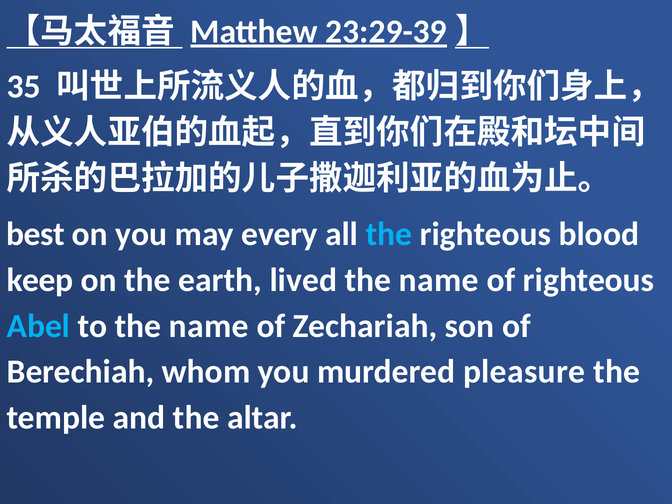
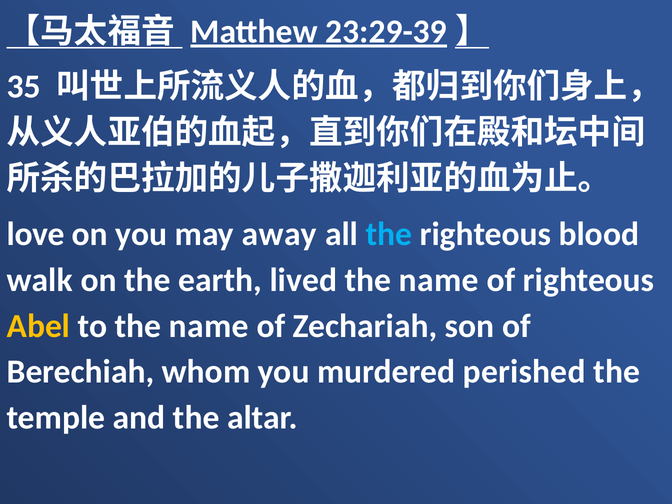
best: best -> love (36, 234)
every: every -> away (279, 234)
keep: keep -> walk (40, 280)
Abel colour: light blue -> yellow (38, 326)
pleasure: pleasure -> perished (524, 372)
